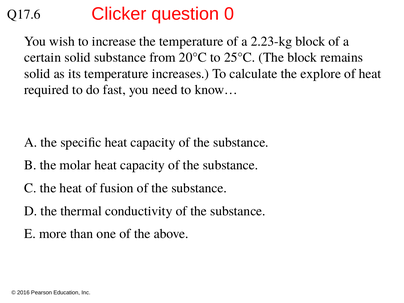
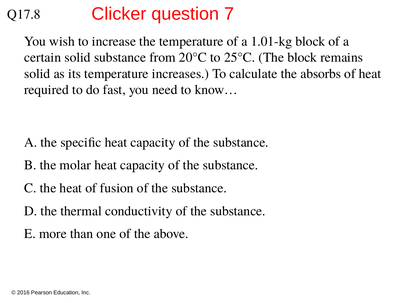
Q17.6: Q17.6 -> Q17.8 (24, 14)
0: 0 -> 7 (229, 14)
2.23-kg: 2.23-kg -> 1.01-kg (271, 41)
explore: explore -> absorbs (321, 74)
